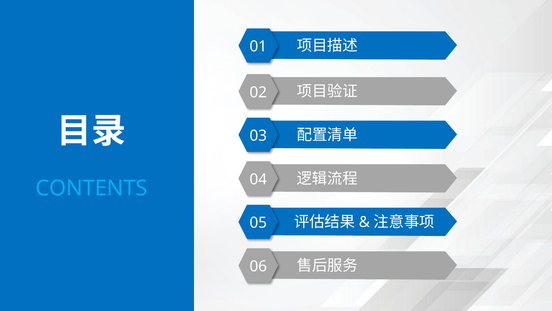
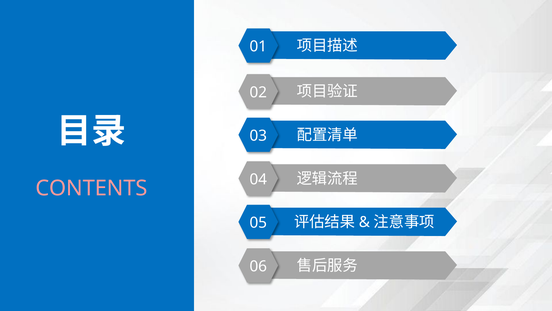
CONTENTS colour: light blue -> pink (91, 188)
